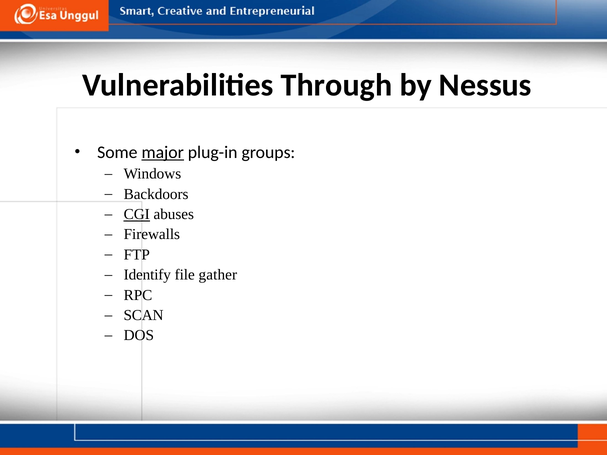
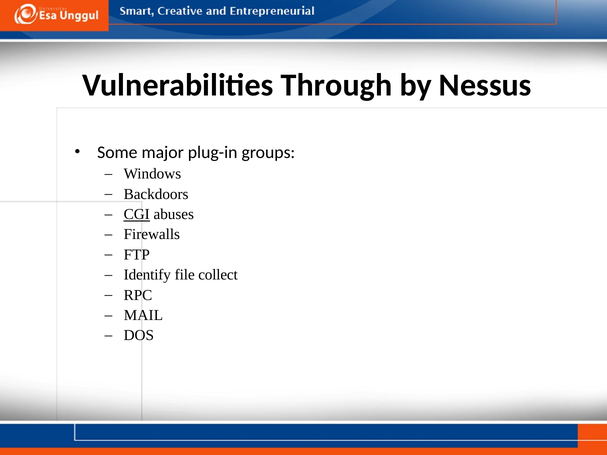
major underline: present -> none (163, 152)
gather: gather -> collect (218, 275)
SCAN: SCAN -> MAIL (143, 315)
